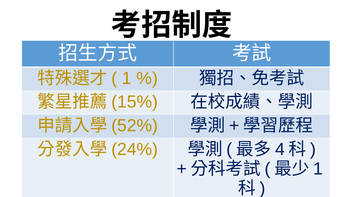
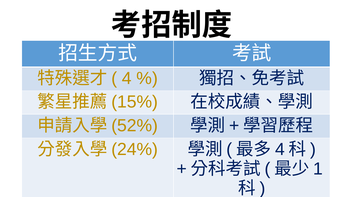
1: 1 -> 4 (127, 78)
